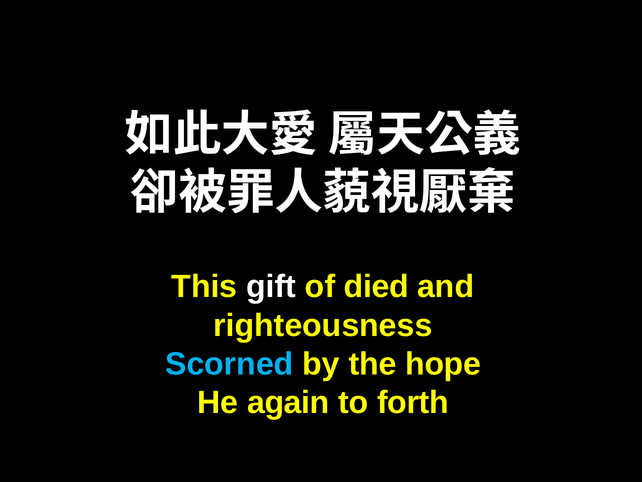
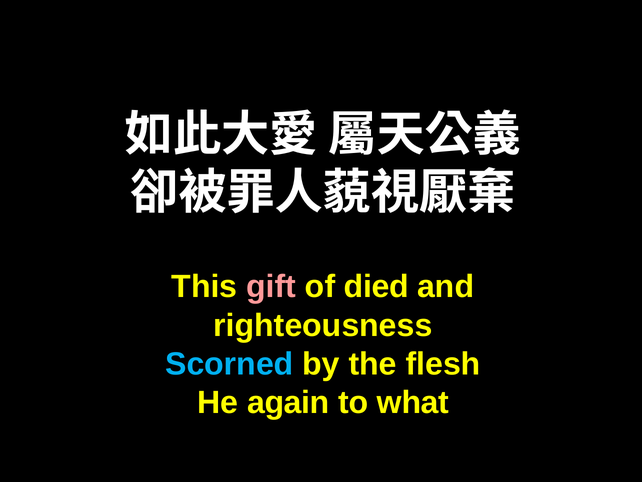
gift colour: white -> pink (271, 287)
hope: hope -> flesh (443, 364)
forth: forth -> what (413, 402)
